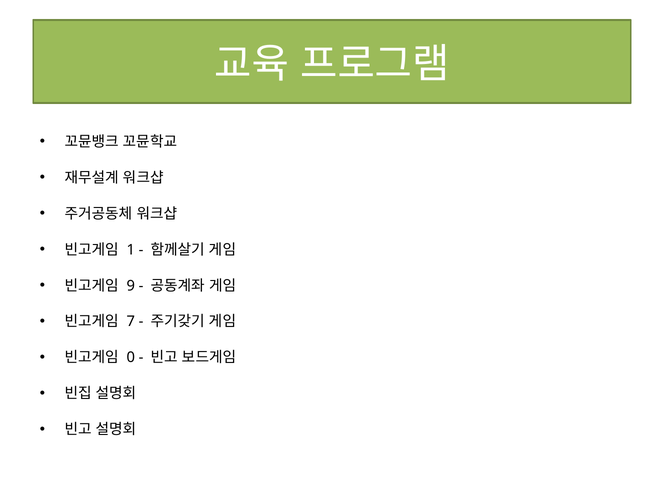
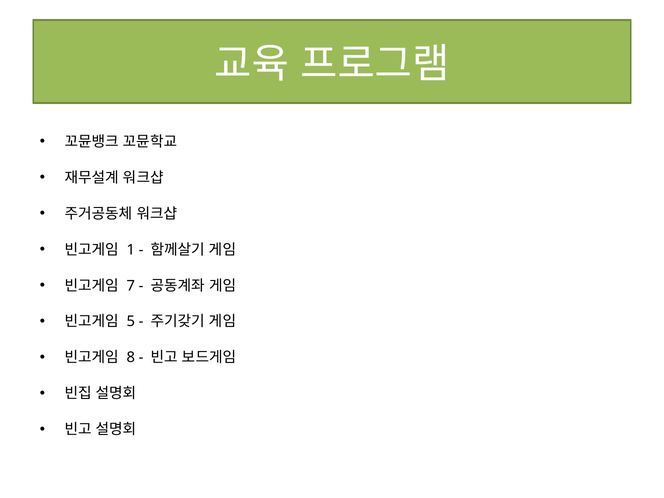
9: 9 -> 7 (131, 286)
7: 7 -> 5 (131, 322)
0: 0 -> 8 (131, 358)
